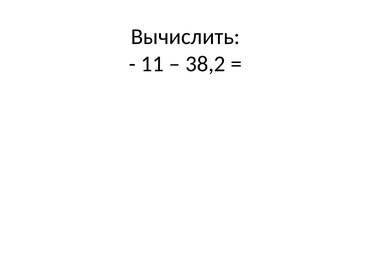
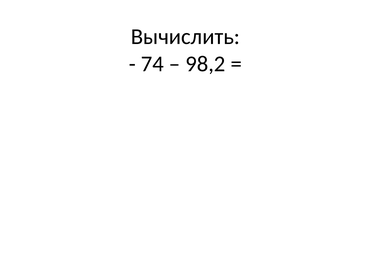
11: 11 -> 74 (152, 64)
38,2: 38,2 -> 98,2 (205, 64)
